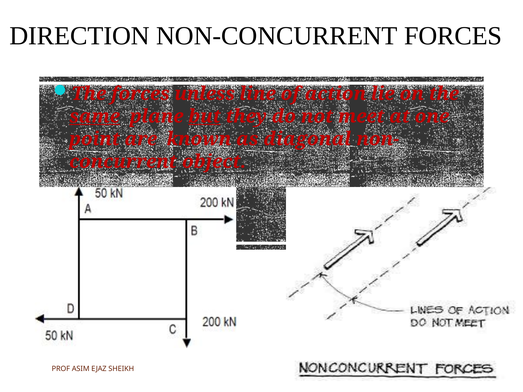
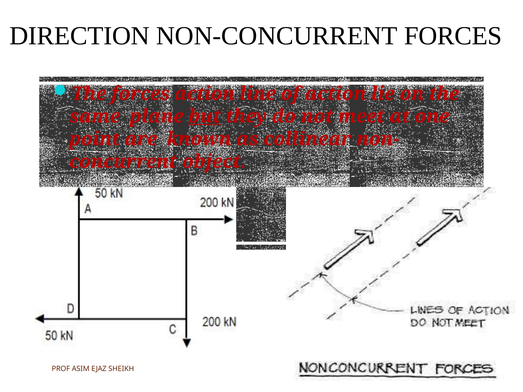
forces unless: unless -> action (205, 94)
same underline: present -> none (95, 116)
diagonal: diagonal -> collinear (307, 139)
